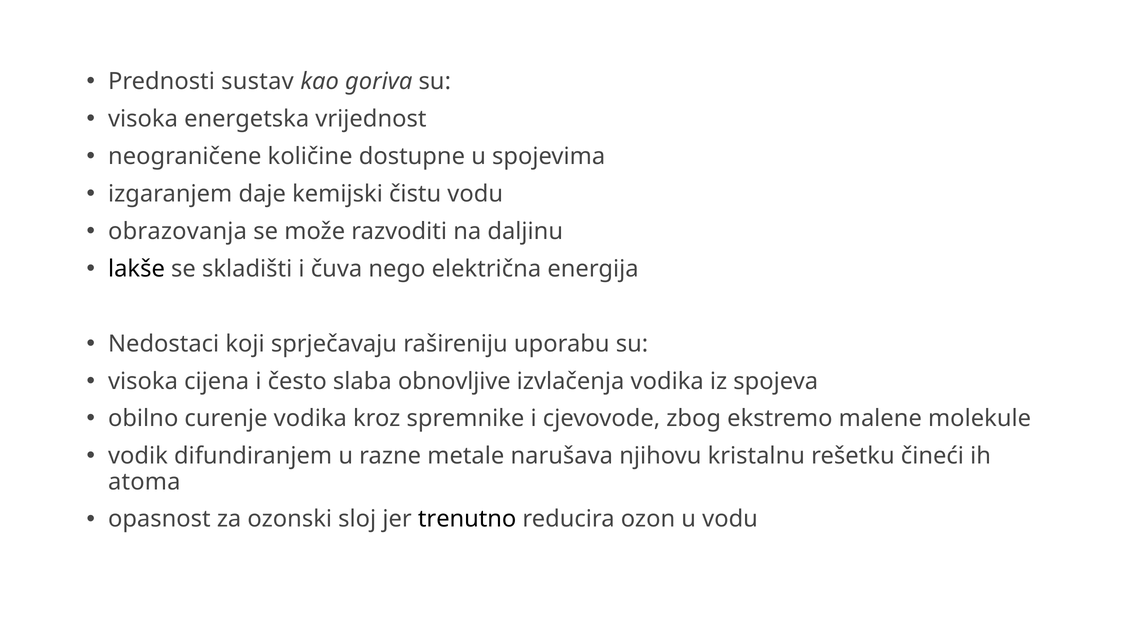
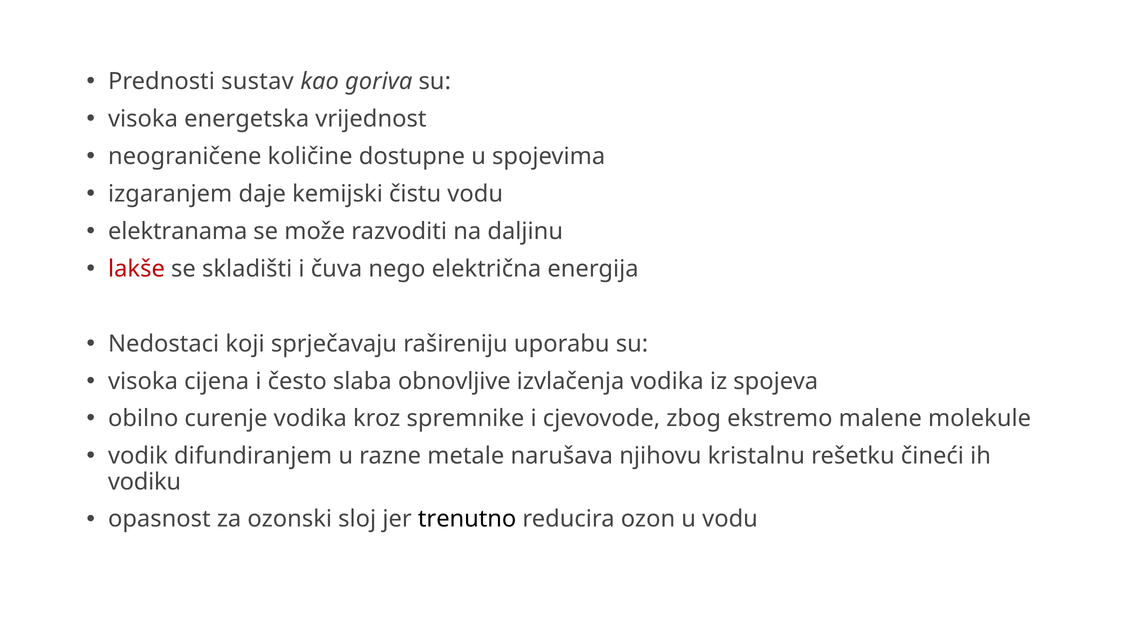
obrazovanja: obrazovanja -> elektranama (178, 231)
lakše colour: black -> red (136, 269)
atoma: atoma -> vodiku (145, 482)
